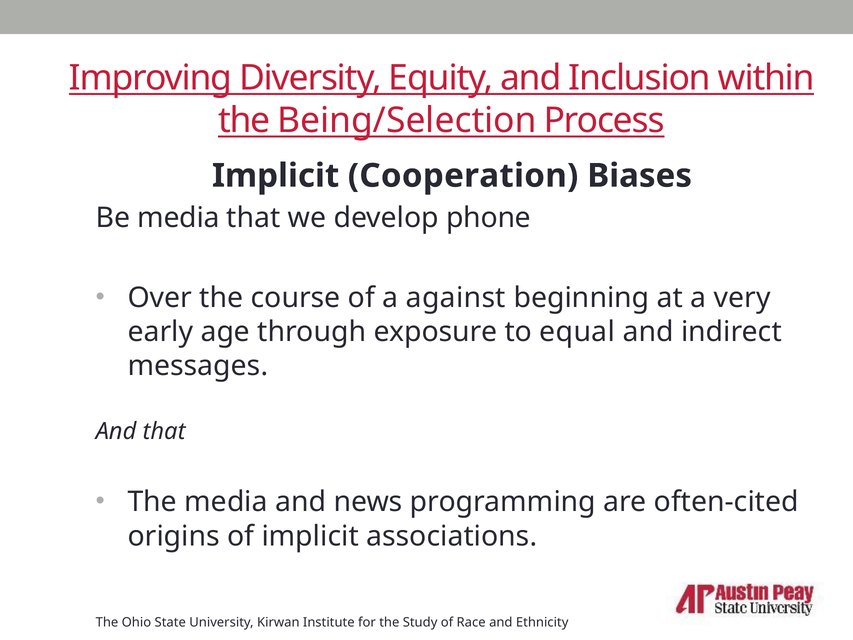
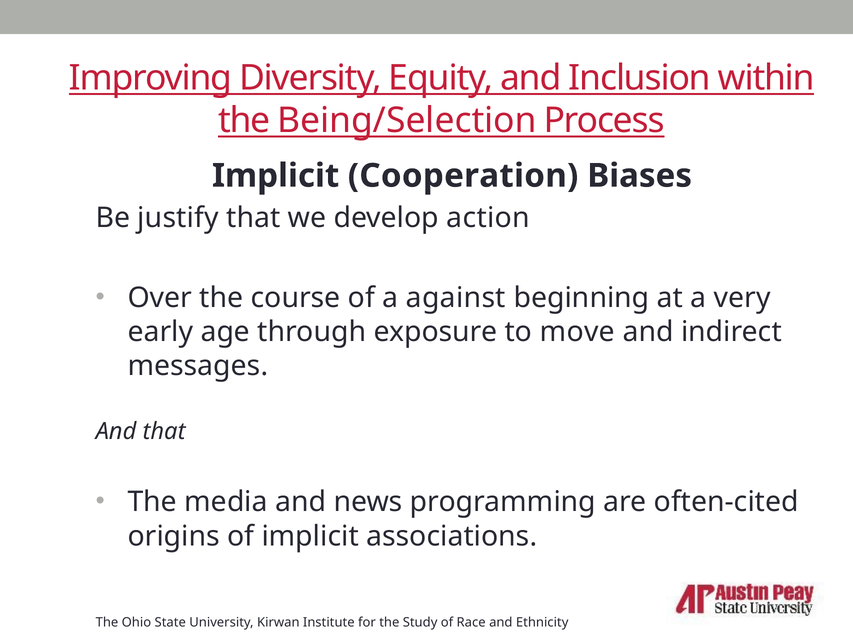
Be media: media -> justify (178, 218)
phone: phone -> action (488, 218)
equal: equal -> move (577, 332)
